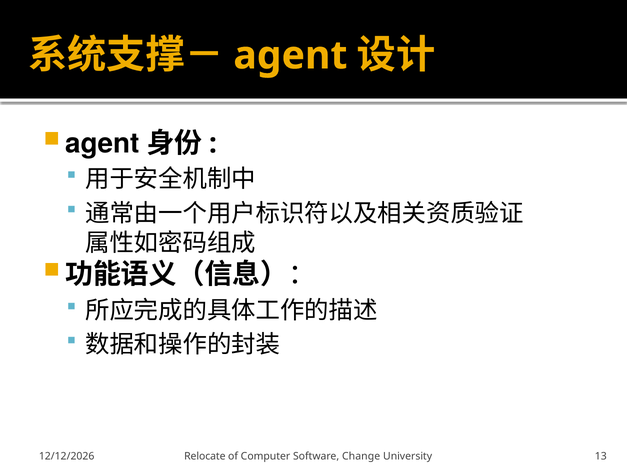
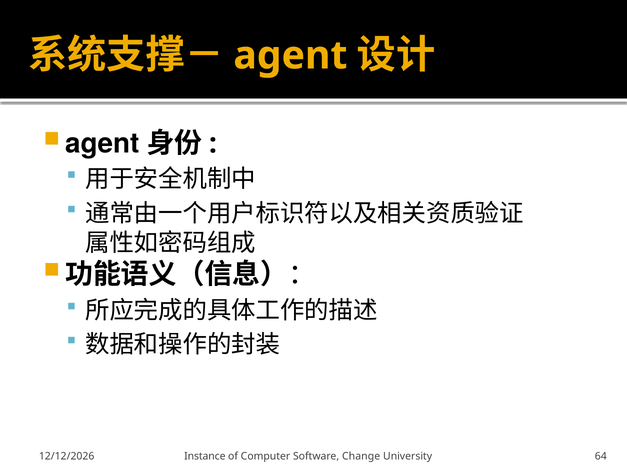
Relocate: Relocate -> Instance (205, 456)
13: 13 -> 64 (601, 456)
